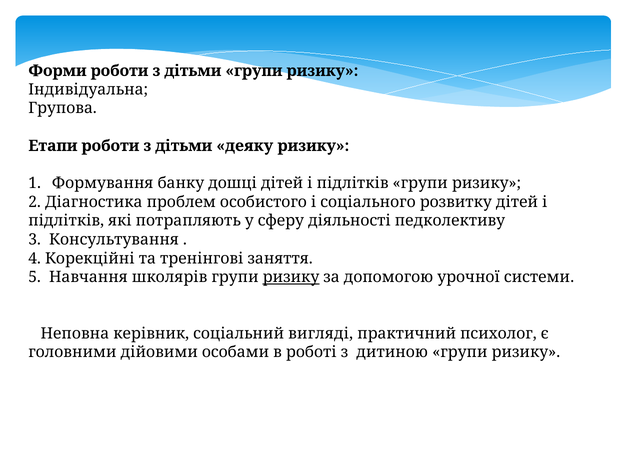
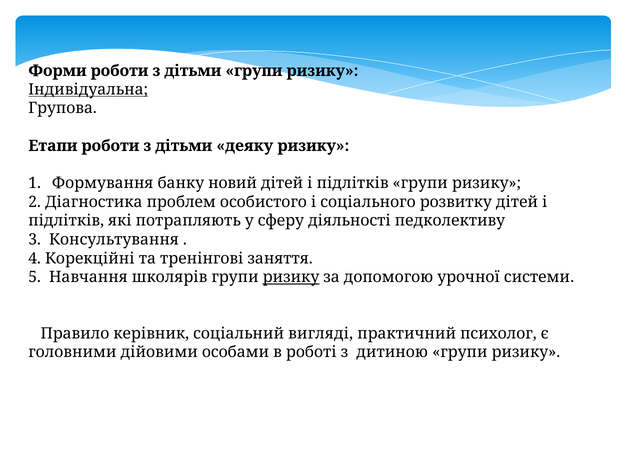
Індивідуальна underline: none -> present (88, 90)
дошці: дошці -> новий (233, 183)
Неповна: Неповна -> Правило (75, 334)
